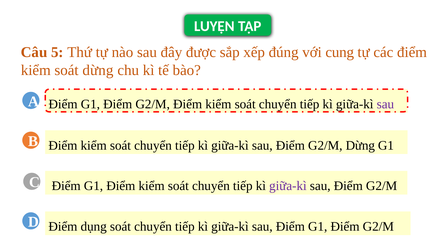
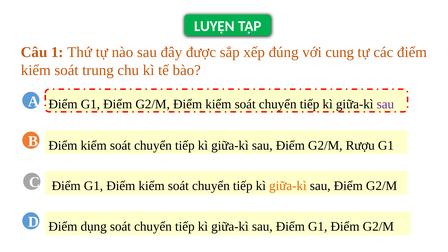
5: 5 -> 1 (57, 52)
soát dừng: dừng -> trung (98, 70)
G2/M Dừng: Dừng -> Rượu (360, 145)
giữa-kì colour: purple -> orange (288, 186)
